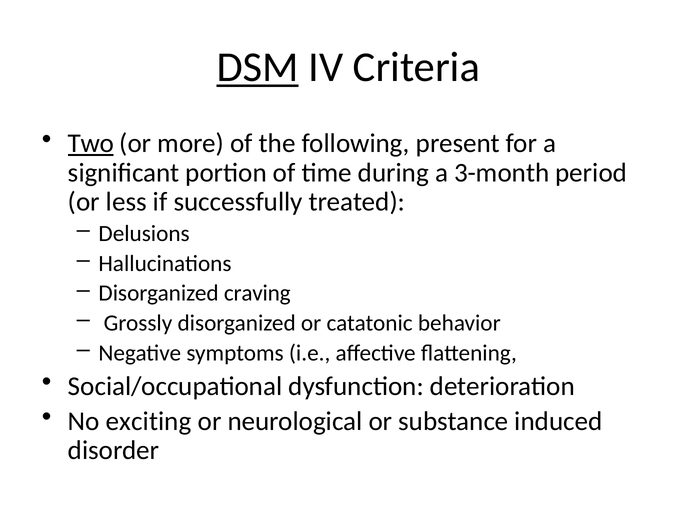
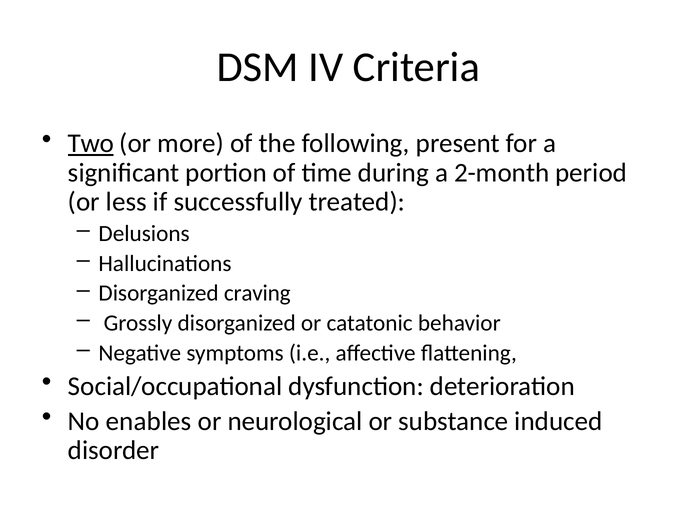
DSM underline: present -> none (258, 67)
3-month: 3-month -> 2-month (502, 173)
exciting: exciting -> enables (149, 422)
